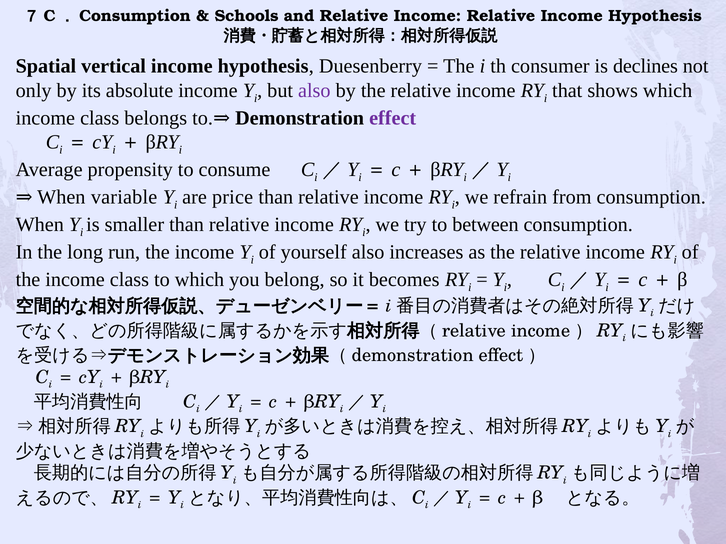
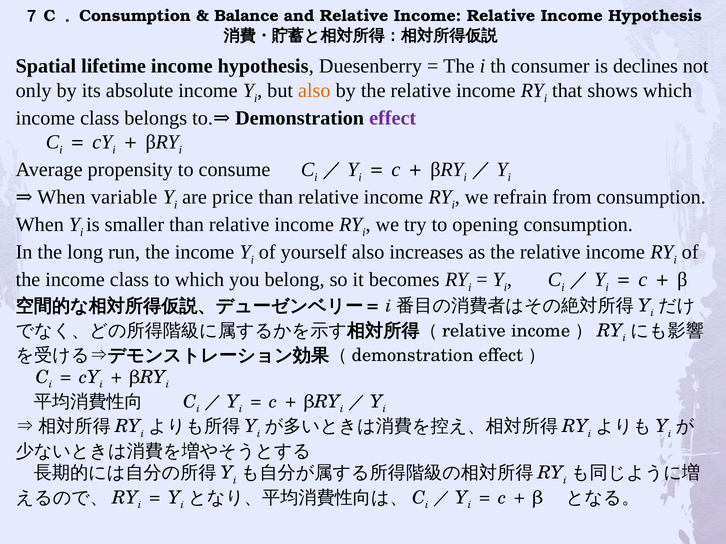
Schools: Schools -> Balance (247, 16)
vertical: vertical -> lifetime (114, 66)
also colour: purple -> orange (314, 91)
between: between -> opening (485, 225)
